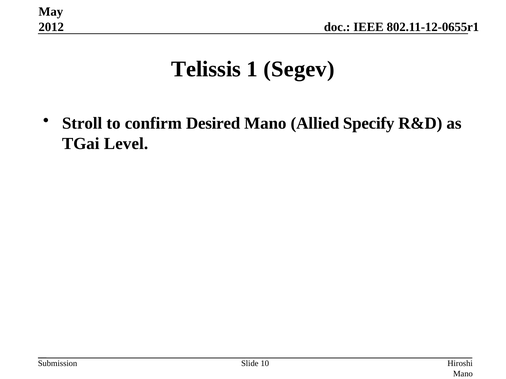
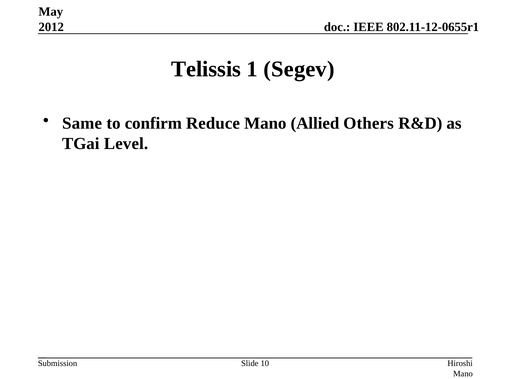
Stroll: Stroll -> Same (82, 123)
Desired: Desired -> Reduce (213, 123)
Specify: Specify -> Others (369, 123)
